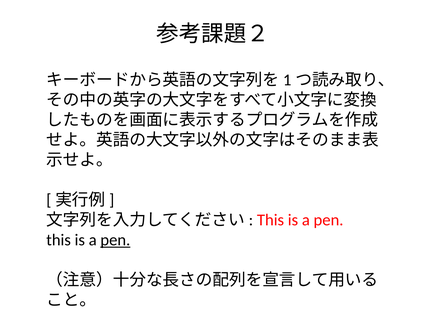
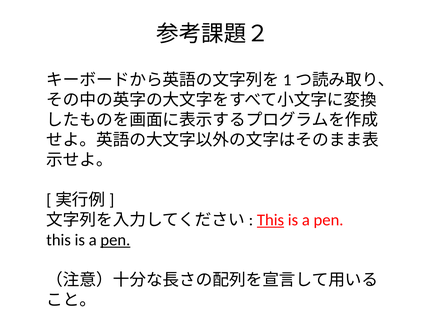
This underline: none -> present (271, 220)
